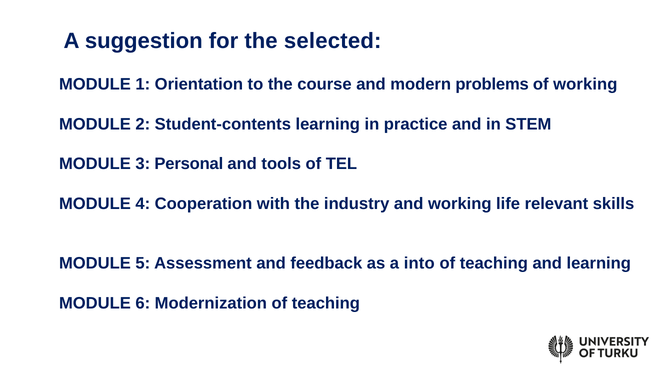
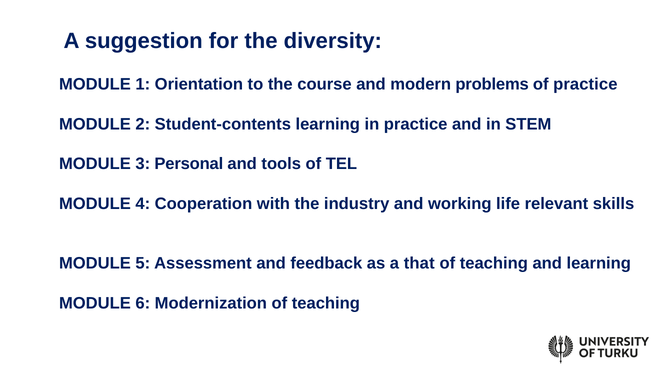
selected: selected -> diversity (333, 41)
of working: working -> practice (585, 84)
into: into -> that (419, 263)
